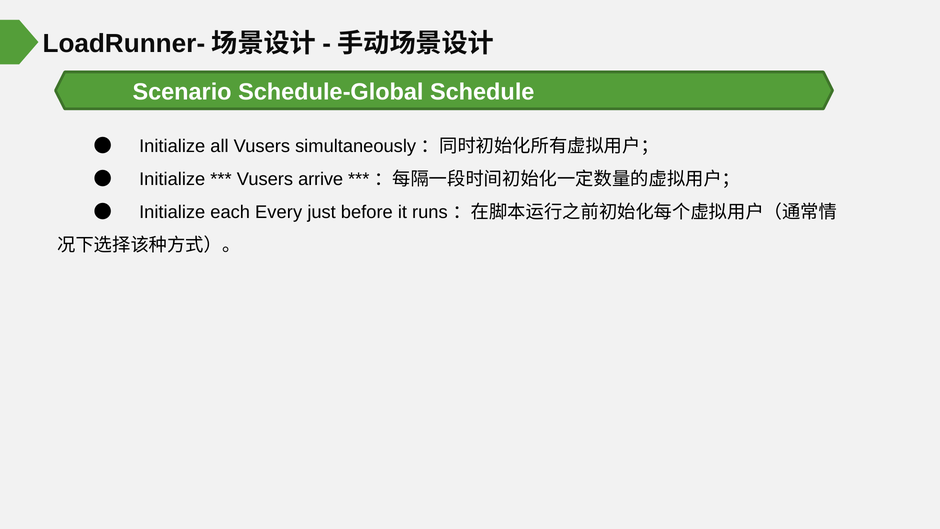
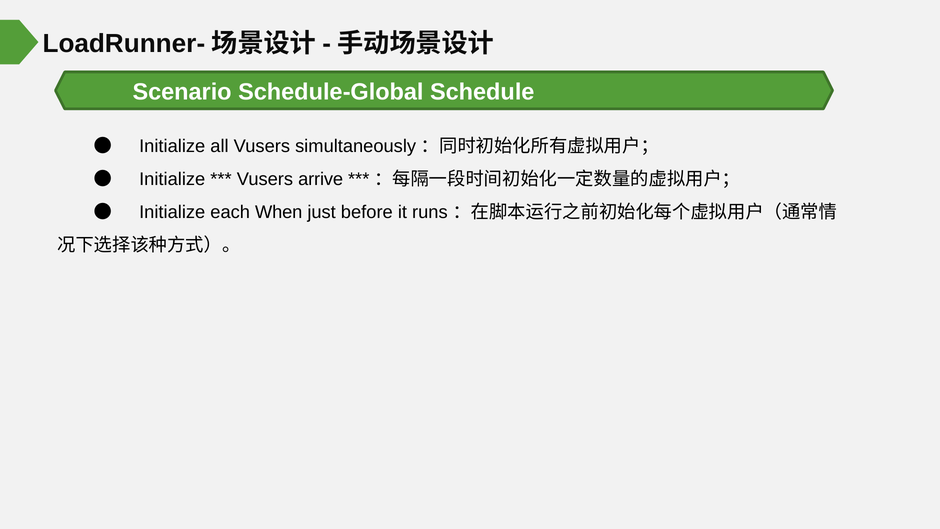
Every: Every -> When (279, 212)
